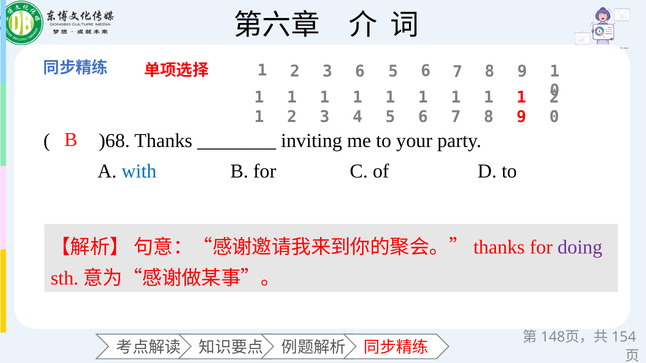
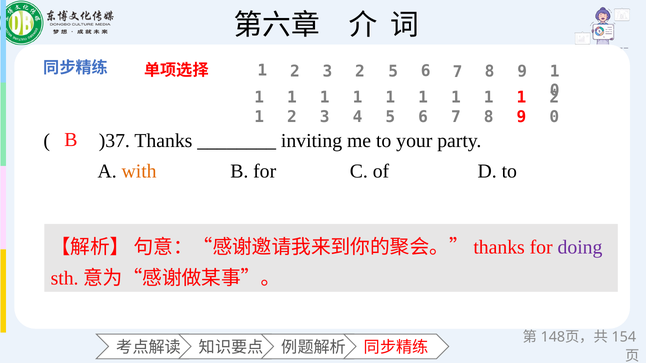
3 6: 6 -> 2 (360, 71)
)68: )68 -> )37 (114, 141)
with colour: blue -> orange (139, 172)
